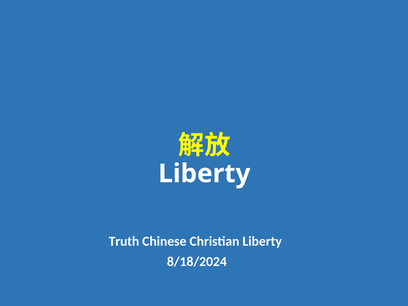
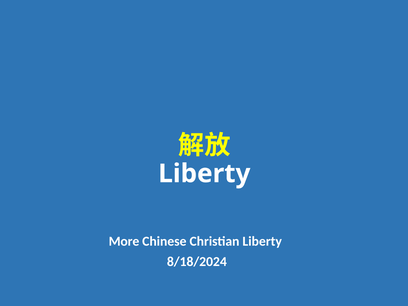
Truth: Truth -> More (124, 241)
